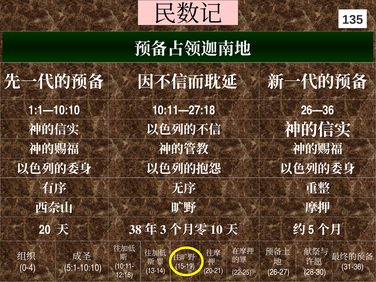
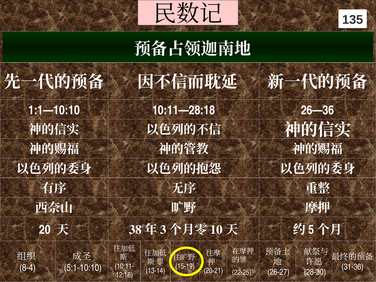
10:11—27:18: 10:11—27:18 -> 10:11—28:18 (184, 110)
0-4: 0-4 -> 8-4 (28, 268)
